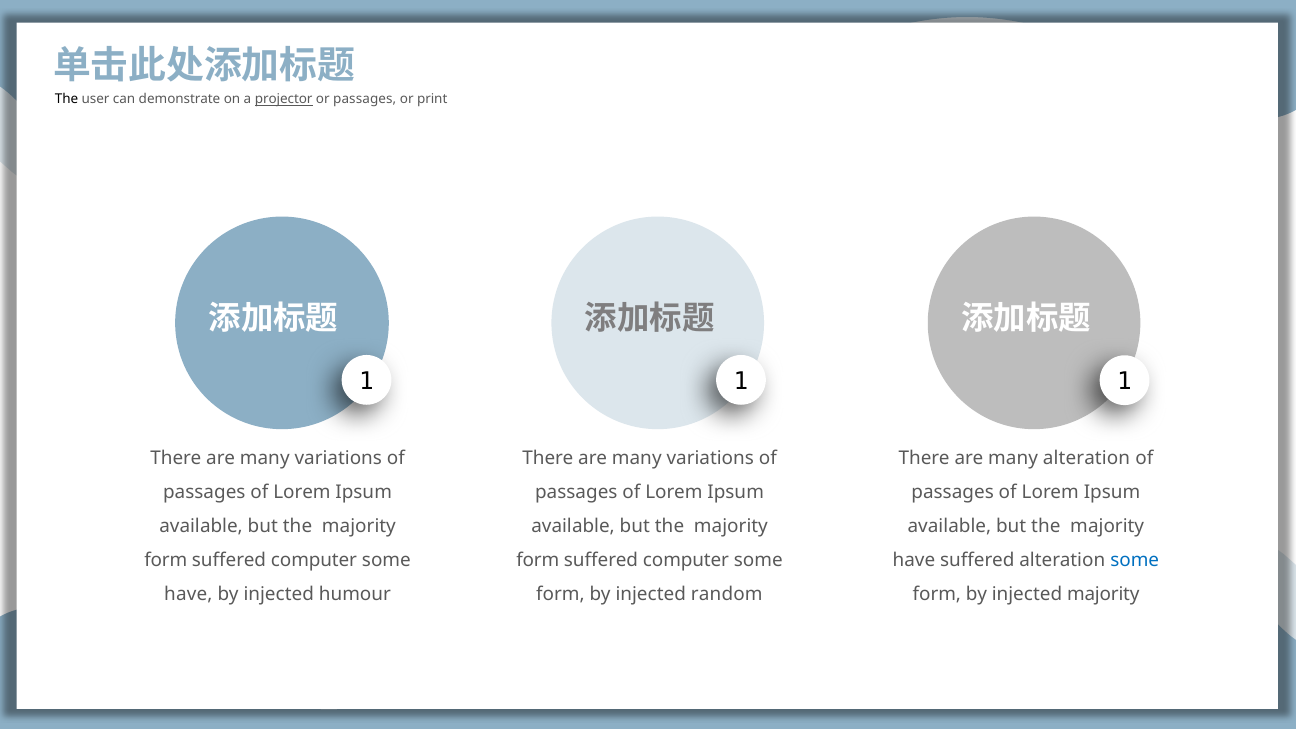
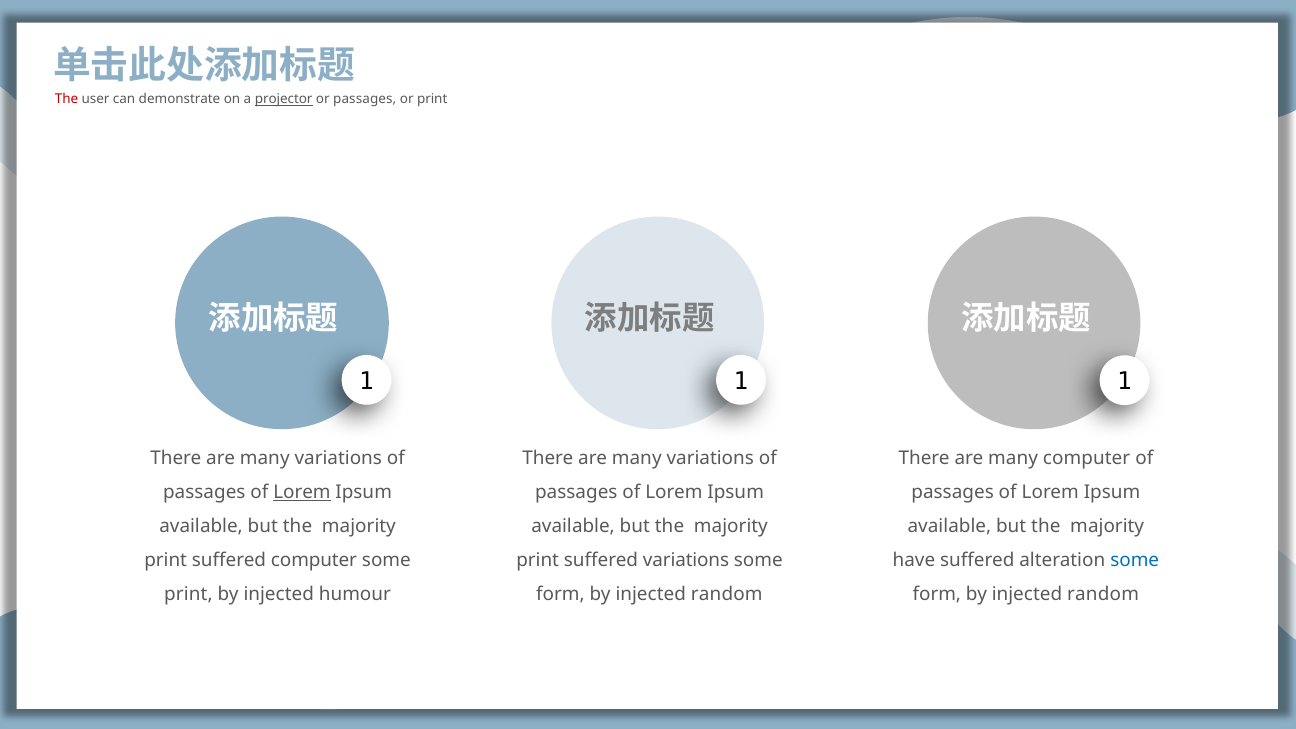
The colour: black -> red (66, 99)
many alteration: alteration -> computer (1087, 458)
Lorem underline: none -> present (302, 492)
form: form -> print (166, 560)
form: form -> print (538, 560)
computer: computer -> variations (686, 560)
have: have -> print (188, 594)
majority: majority -> random (1103, 594)
